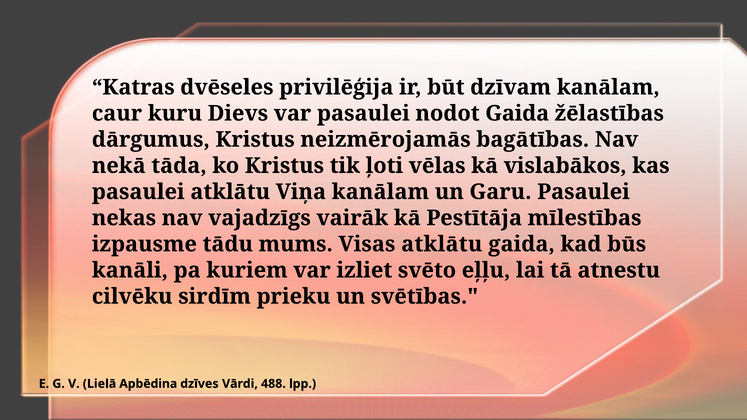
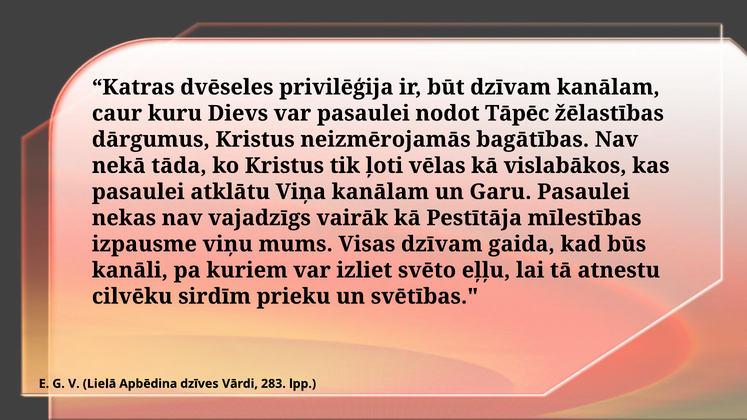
nodot Gaida: Gaida -> Tāpēc (517, 113)
tādu: tādu -> viņu (228, 244)
Visas atklātu: atklātu -> dzīvam (442, 244)
488: 488 -> 283 (273, 384)
